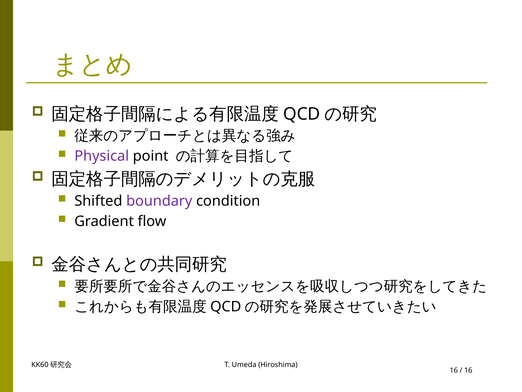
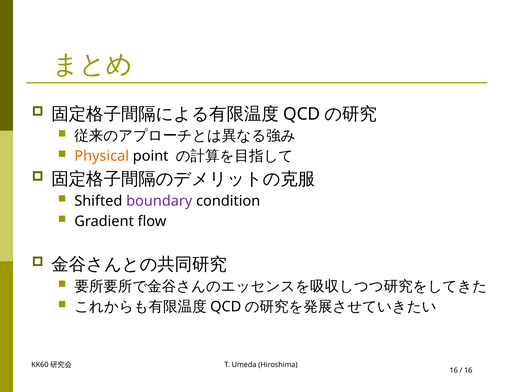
Physical colour: purple -> orange (102, 156)
